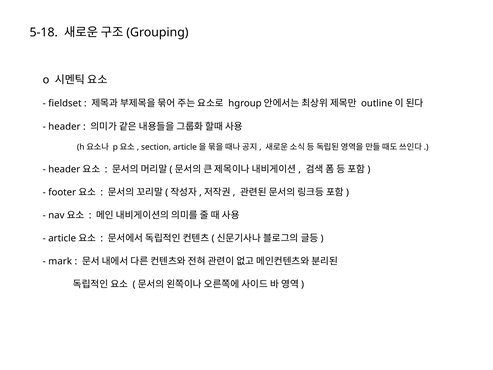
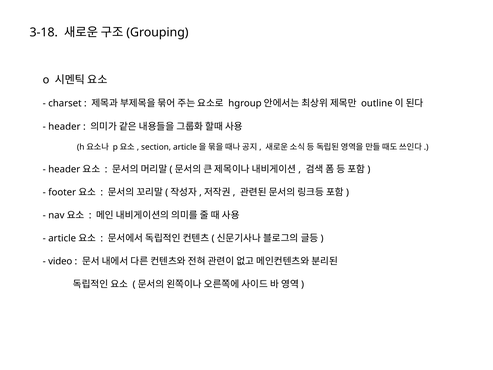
5-18: 5-18 -> 3-18 (44, 33)
fieldset: fieldset -> charset (65, 103)
mark: mark -> video (60, 261)
